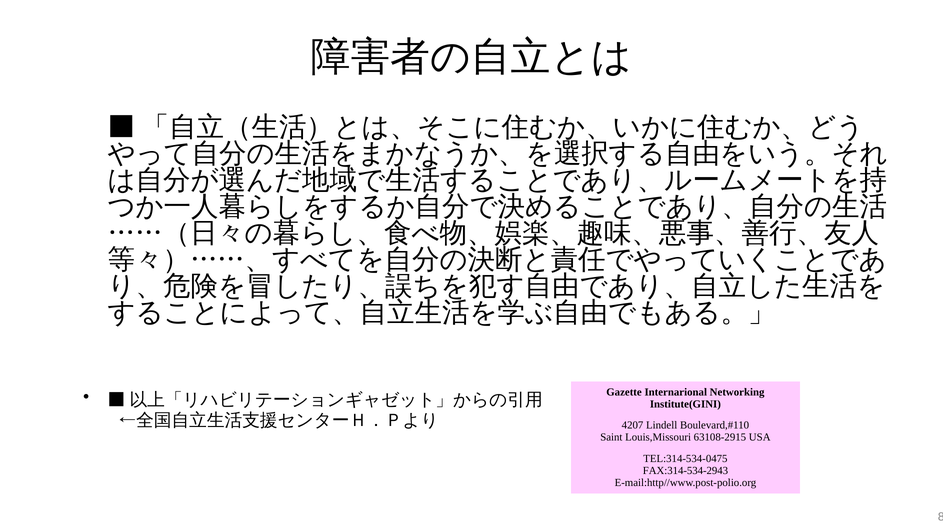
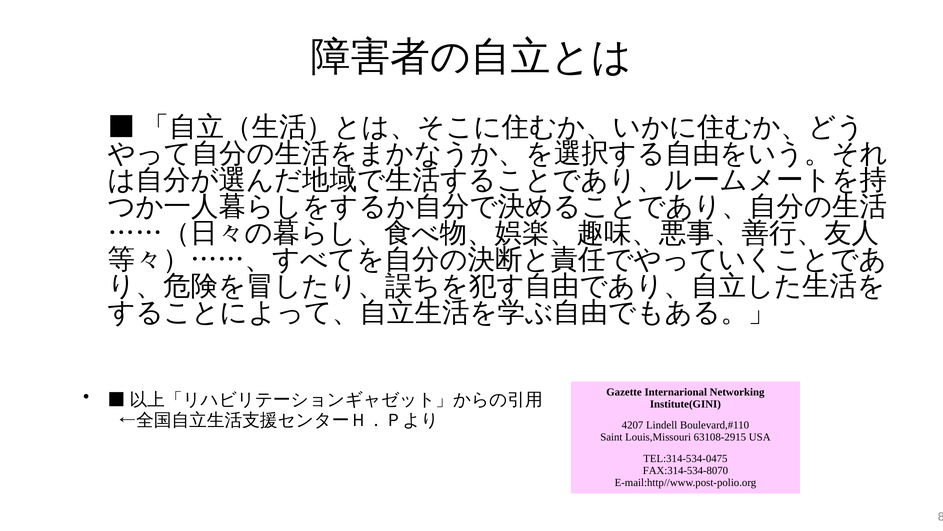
FAX:314-534-2943: FAX:314-534-2943 -> FAX:314-534-8070 (685, 470)
